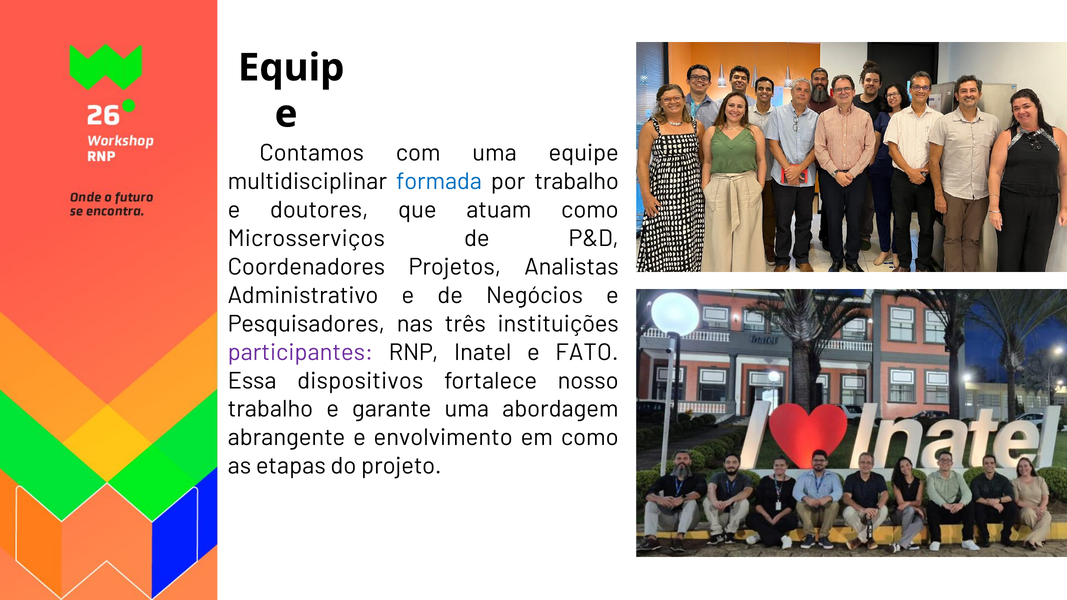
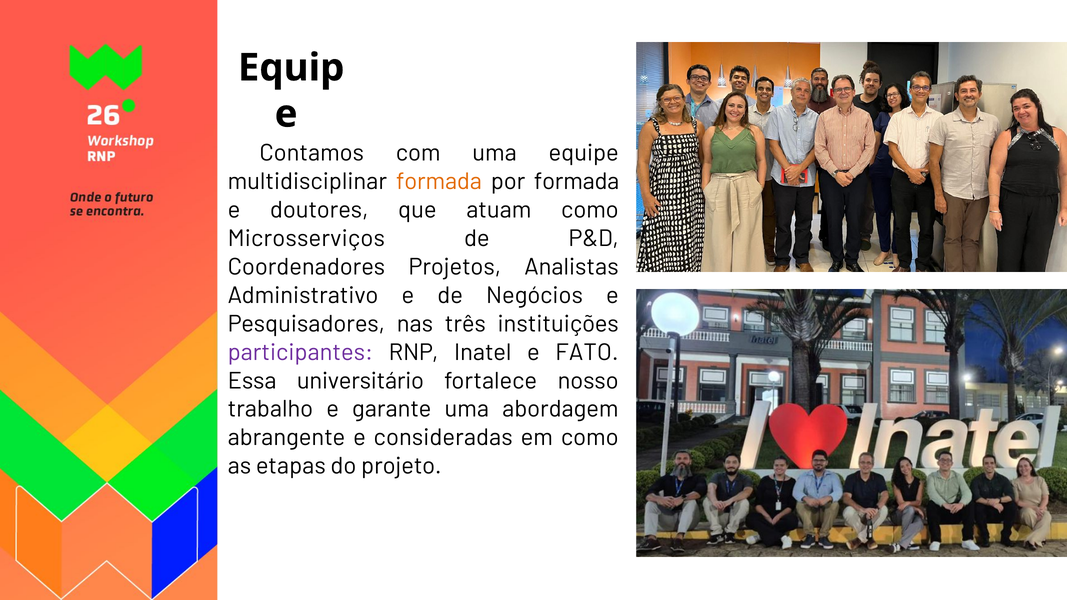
formada colour: blue -> orange (439, 182)
por trabalho: trabalho -> formada (577, 182)
dispositivos: dispositivos -> universitário (361, 381)
envolvimento: envolvimento -> consideradas (443, 438)
